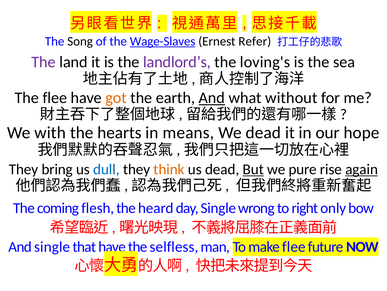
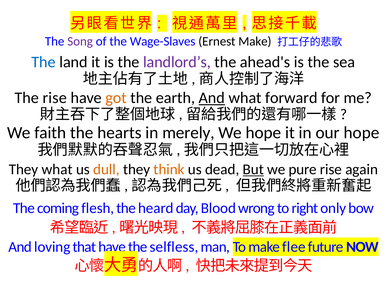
Song colour: black -> purple (80, 41)
Wage-Slaves underline: present -> none (163, 41)
Ernest Refer: Refer -> Make (255, 41)
The colour: purple -> blue (44, 62)
loving's: loving's -> ahead's (265, 62)
The flee: flee -> rise (55, 97)
without: without -> forward (291, 97)
with: with -> faith (50, 132)
means: means -> merely (188, 132)
We dead: dead -> hope (263, 132)
They bring: bring -> what (57, 169)
dull colour: blue -> orange (106, 169)
again underline: present -> none (362, 169)
day Single: Single -> Blood (218, 208)
And single: single -> loving (52, 246)
